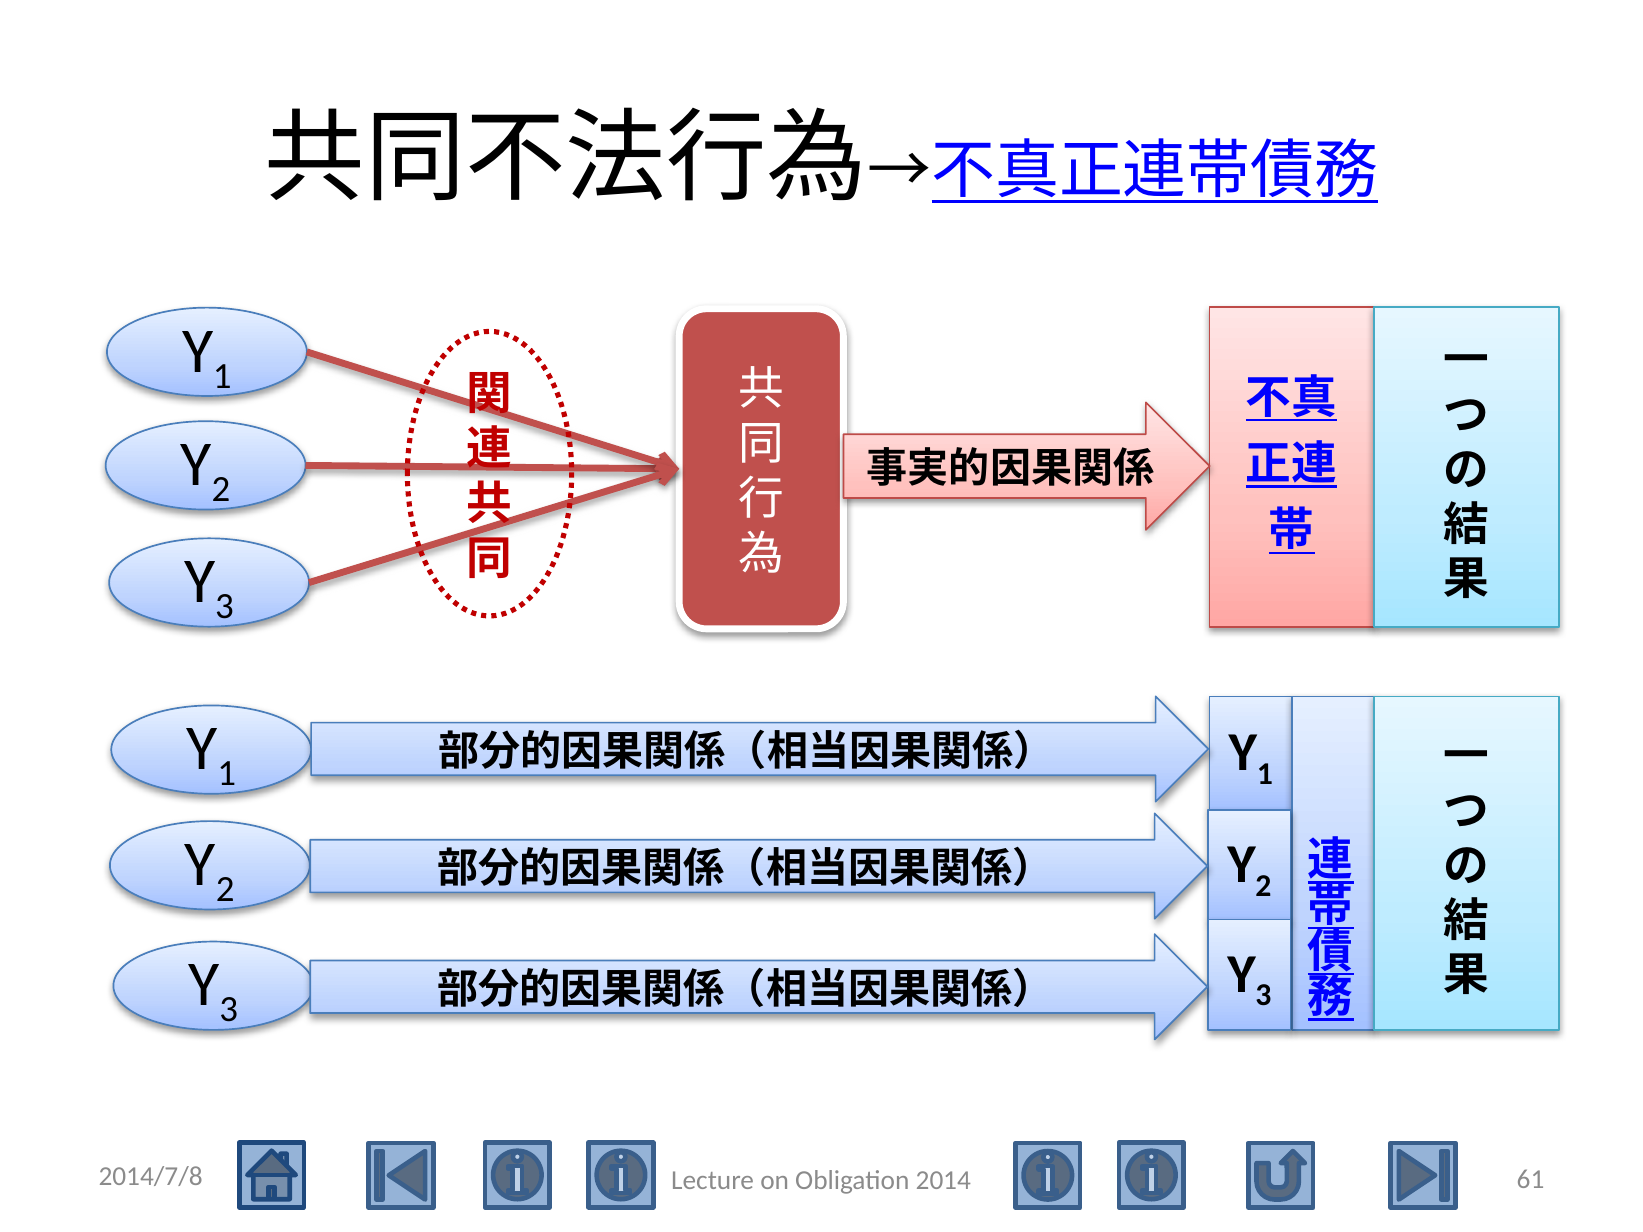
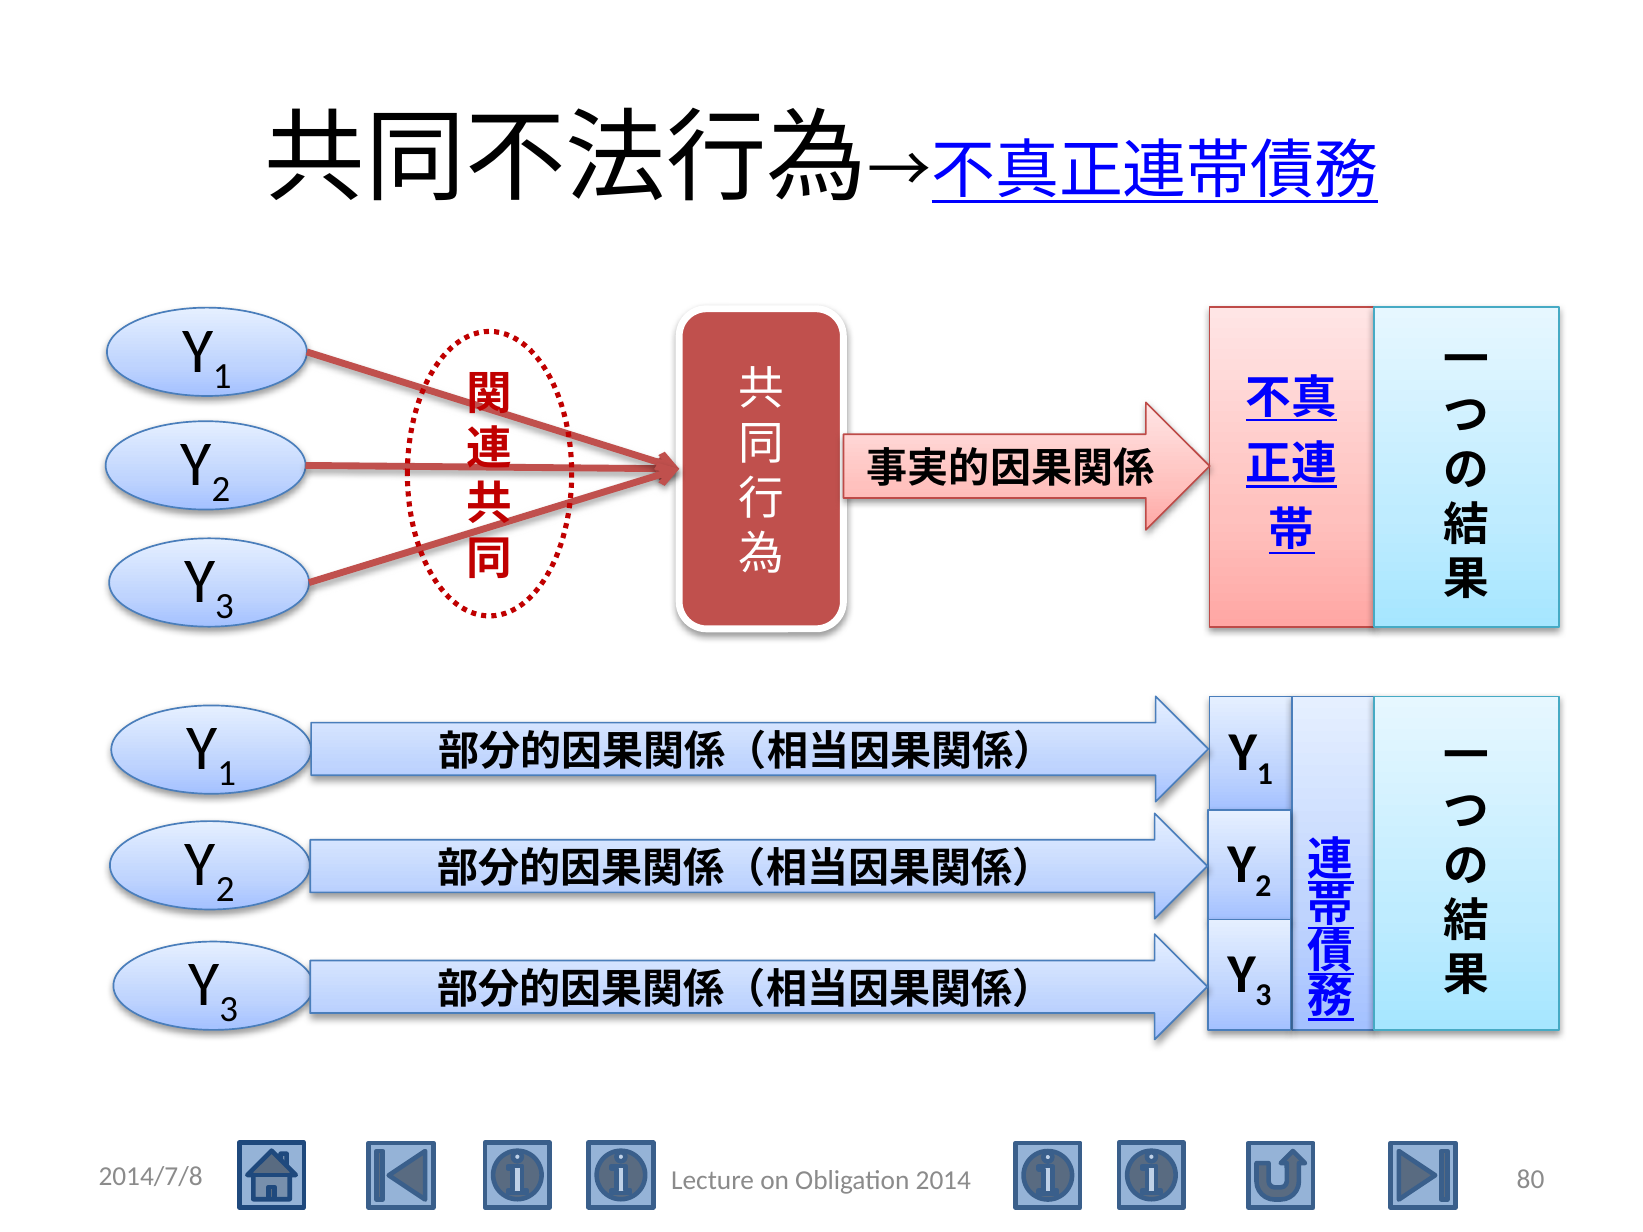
61: 61 -> 80 (1531, 1180)
